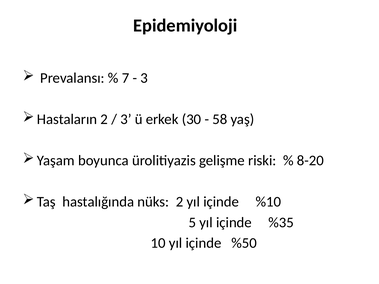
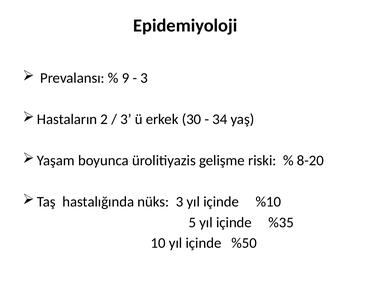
7: 7 -> 9 (126, 78)
58: 58 -> 34 (220, 119)
nüks 2: 2 -> 3 (179, 202)
